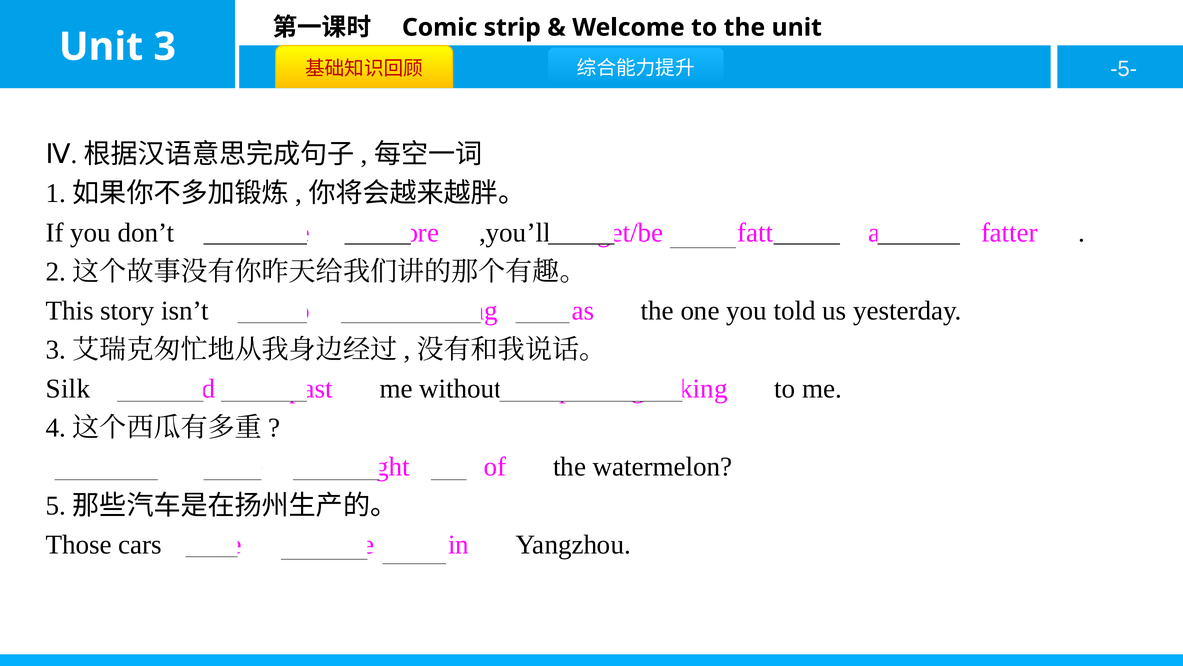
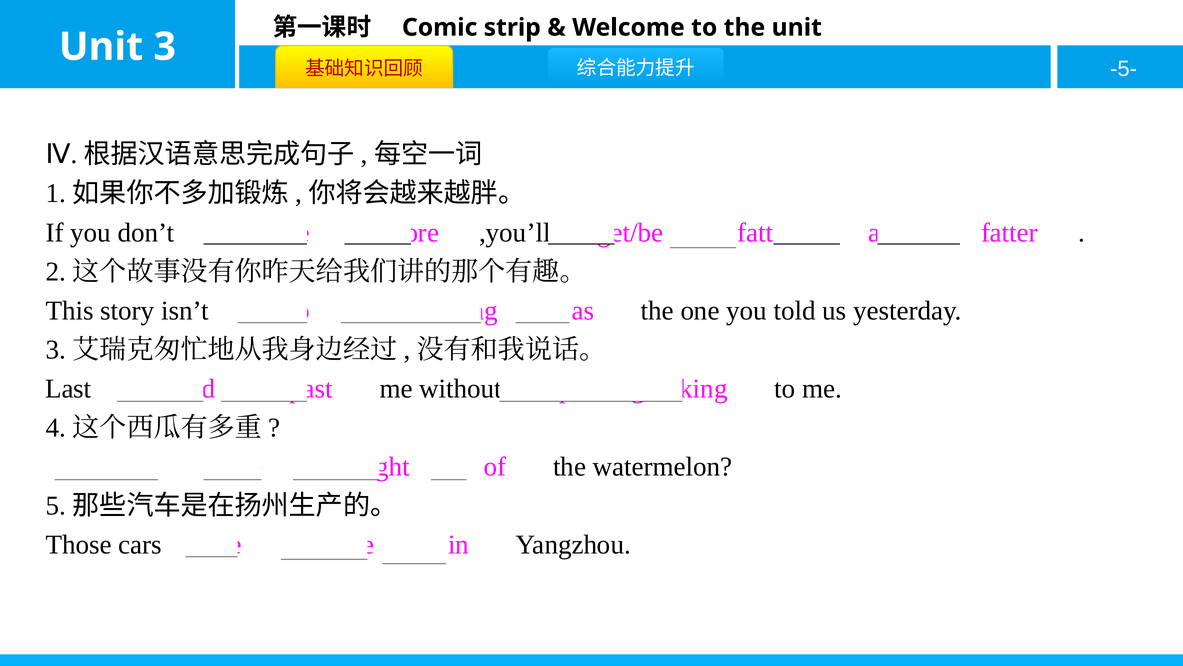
Silk: Silk -> Last (68, 388)
